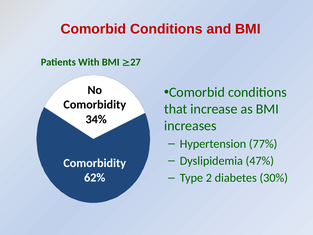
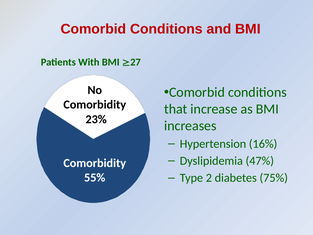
34%: 34% -> 23% (96, 119)
77%: 77% -> 16% (263, 144)
30%: 30% -> 75% (274, 178)
62%: 62% -> 55% (95, 178)
